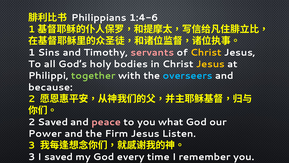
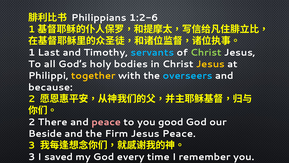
1:4-6: 1:4-6 -> 1:2-6 (144, 18)
Sins: Sins -> Last (49, 52)
servants colour: pink -> light blue (152, 52)
Christ colour: yellow -> light green (206, 52)
together colour: light green -> yellow (93, 75)
2 Saved: Saved -> There (53, 122)
what: what -> good (171, 122)
Power: Power -> Beside (45, 133)
Jesus Listen: Listen -> Peace (179, 133)
